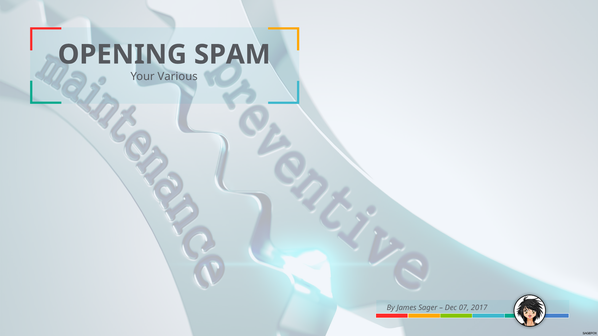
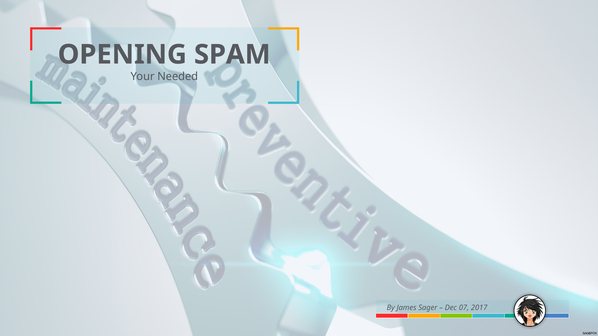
Various: Various -> Needed (178, 77)
